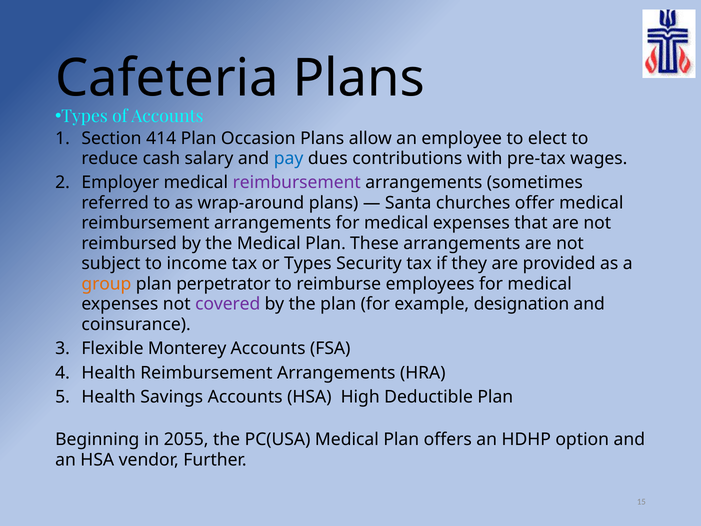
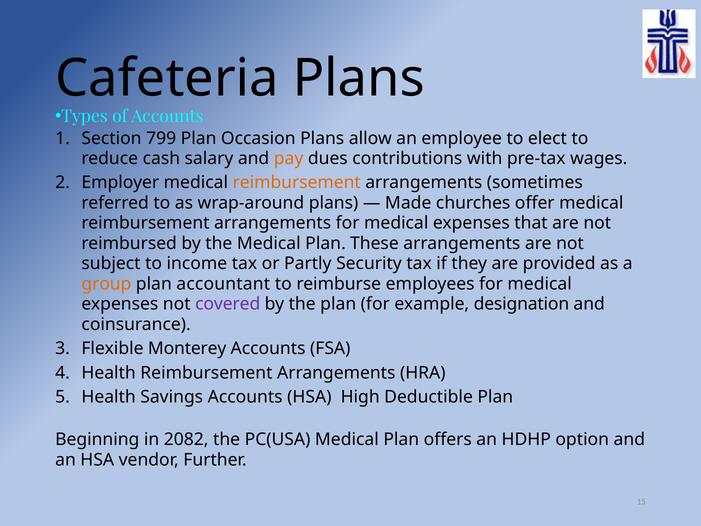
414: 414 -> 799 (161, 138)
pay colour: blue -> orange (289, 158)
reimbursement colour: purple -> orange (297, 183)
Santa: Santa -> Made (408, 203)
or Types: Types -> Partly (308, 264)
perpetrator: perpetrator -> accountant (223, 284)
2055: 2055 -> 2082 (186, 439)
